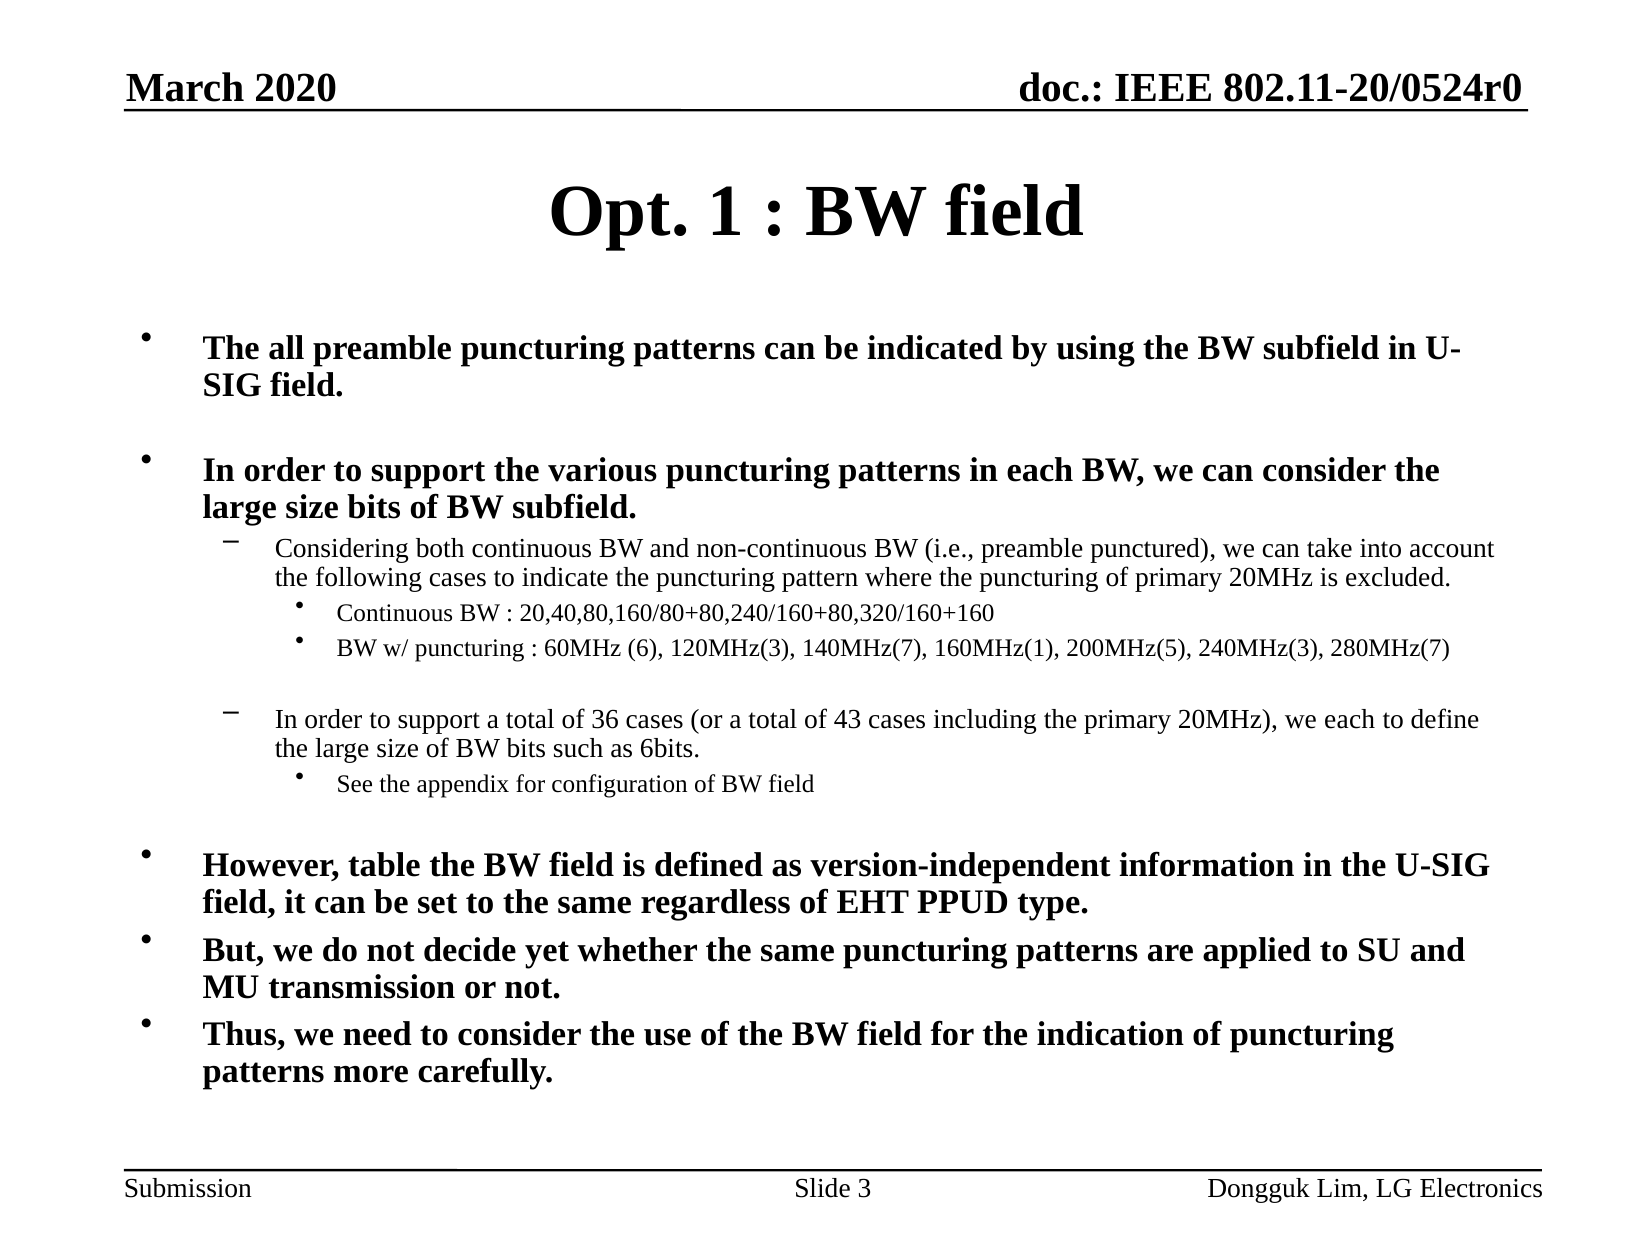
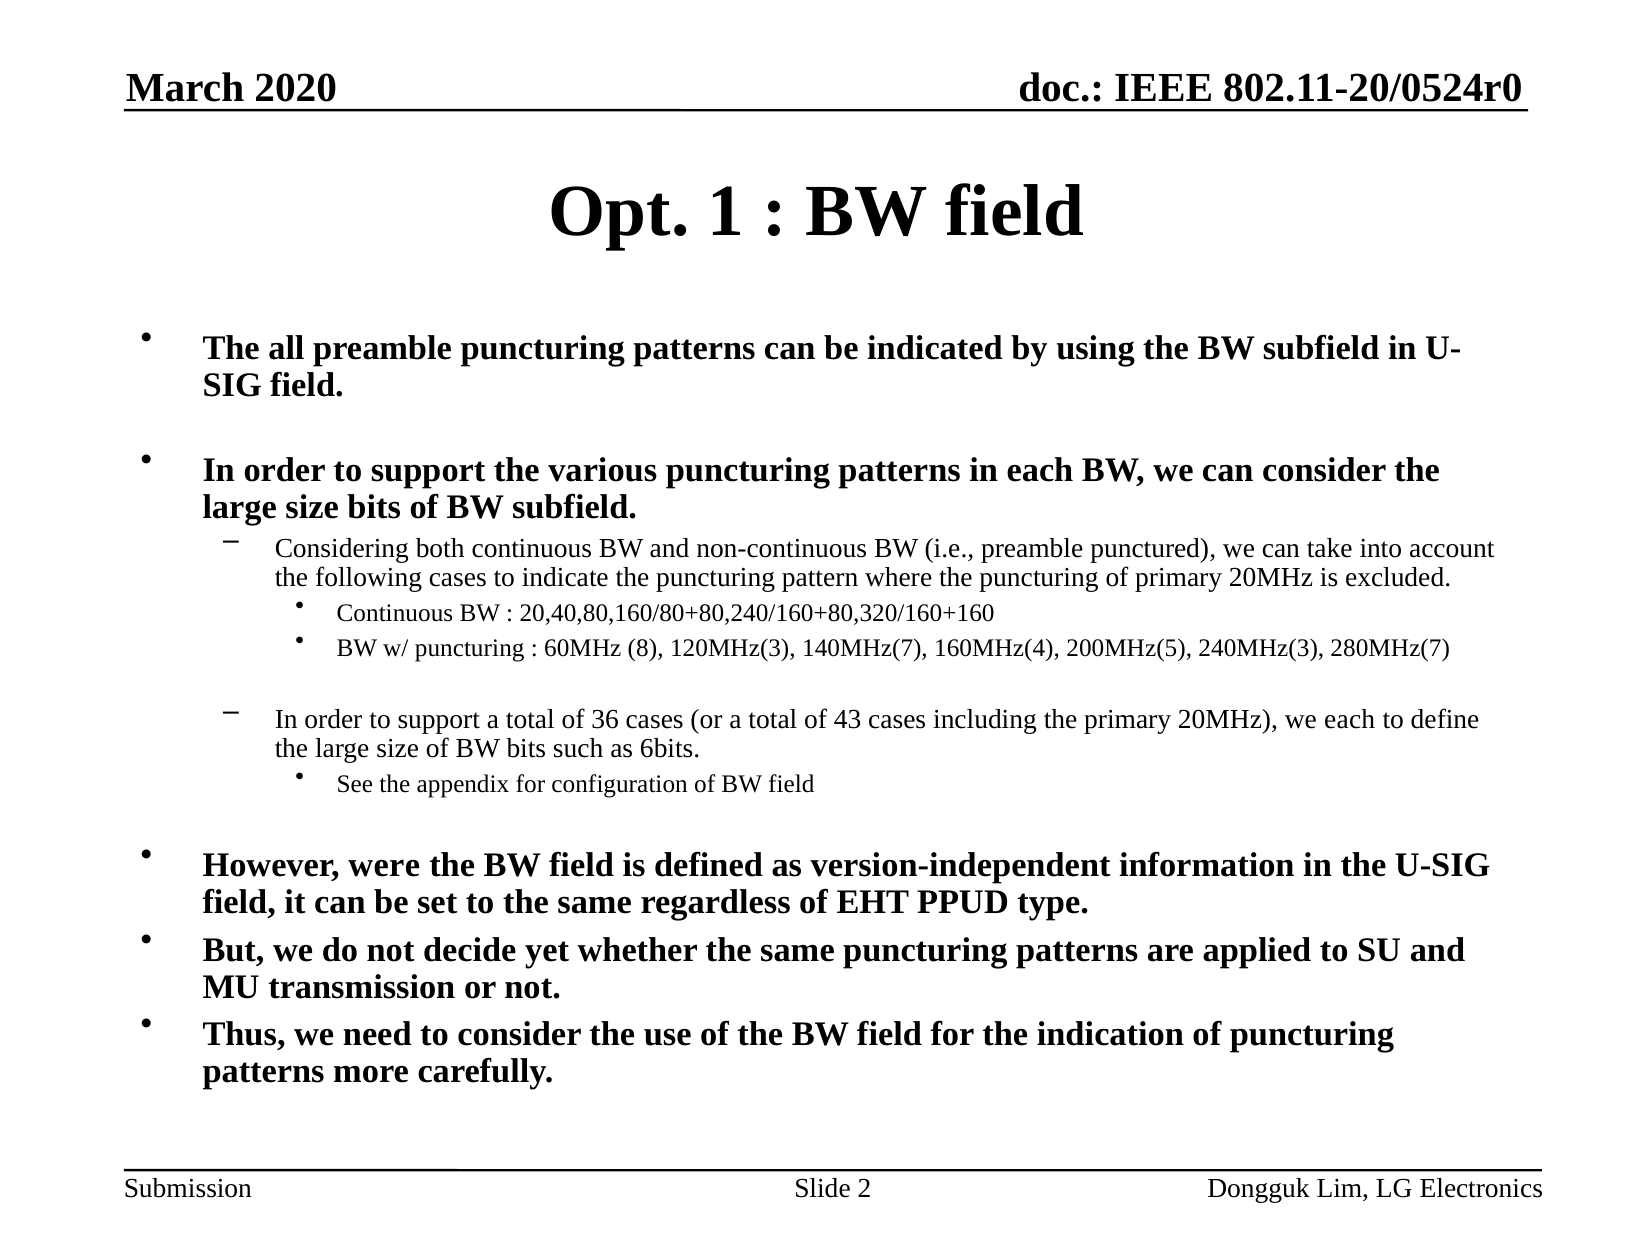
6: 6 -> 8 (646, 648)
160MHz(1: 160MHz(1 -> 160MHz(4 (997, 648)
table: table -> were (384, 865)
3: 3 -> 2 (864, 1188)
